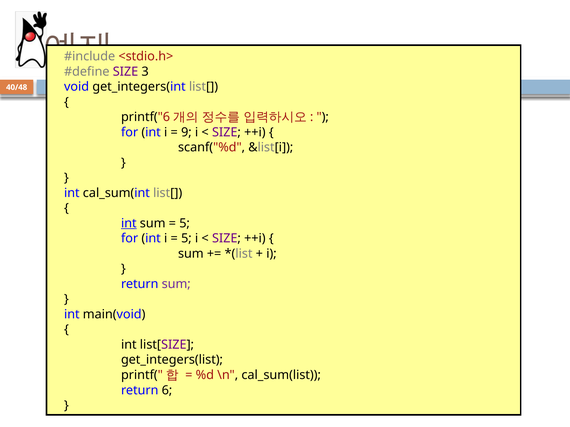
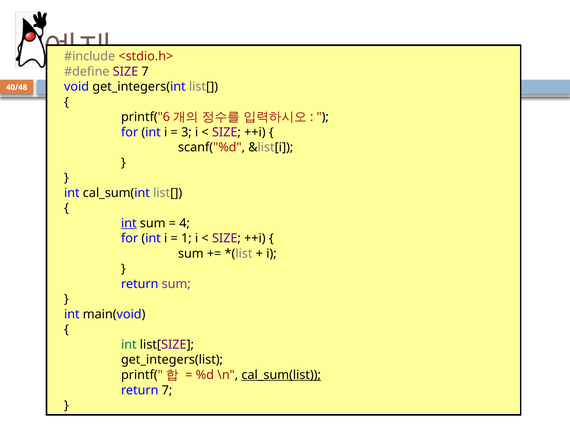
SIZE 3: 3 -> 7 (145, 72)
9: 9 -> 3 (186, 132)
5: 5 -> 4 (185, 224)
5: 5 -> 1 (186, 239)
int colour: black -> green (129, 345)
cal_sum(list underline: none -> present (281, 375)
return 6: 6 -> 7 (167, 391)
